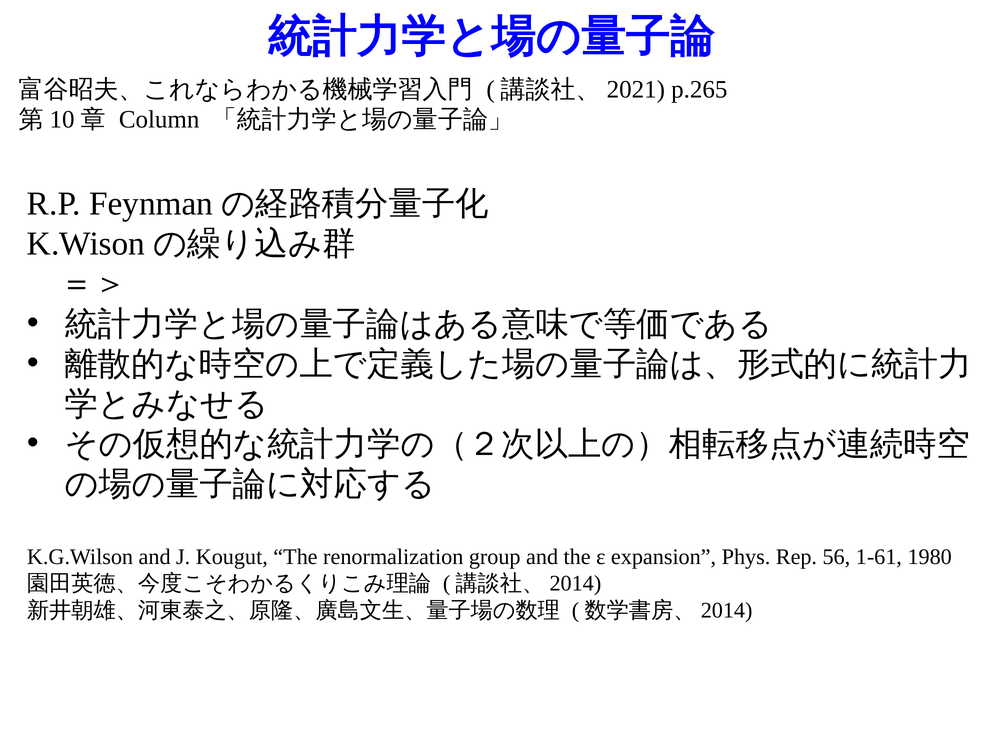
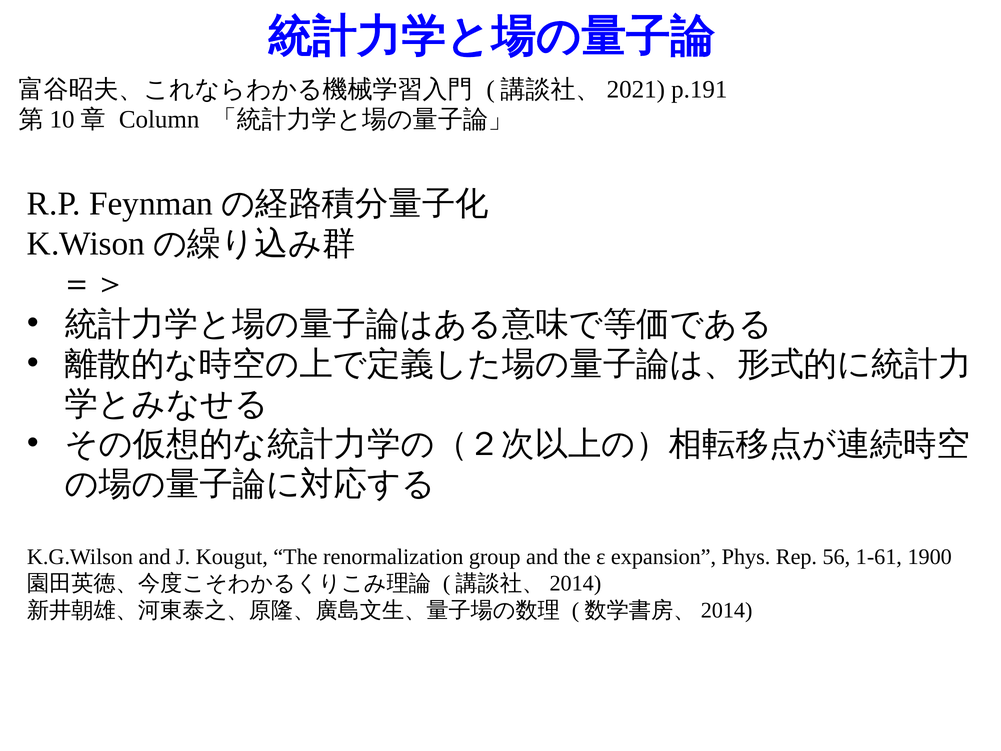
p.265: p.265 -> p.191 (699, 89)
1980: 1980 -> 1900 (930, 557)
